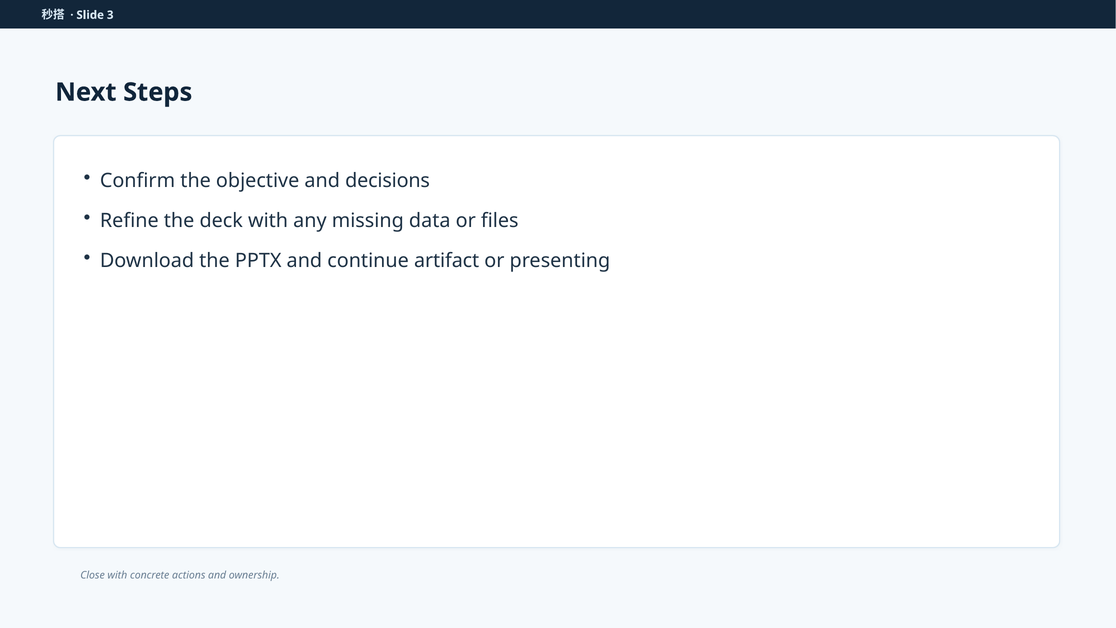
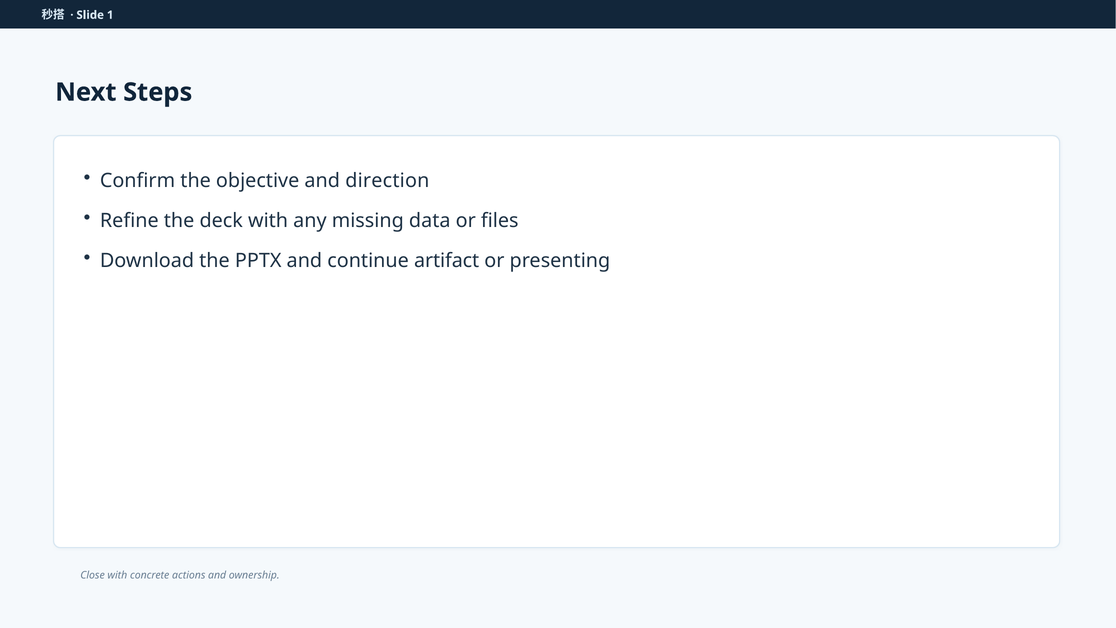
3: 3 -> 1 (110, 15)
decisions: decisions -> direction (387, 181)
